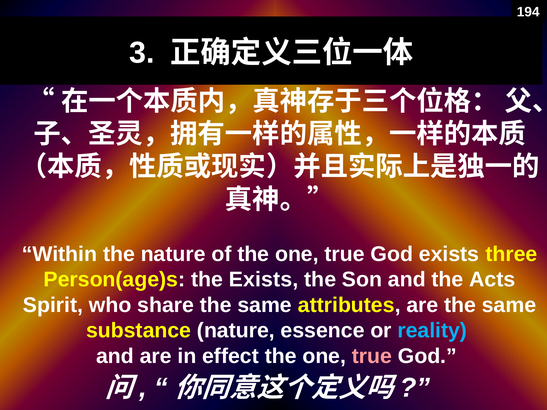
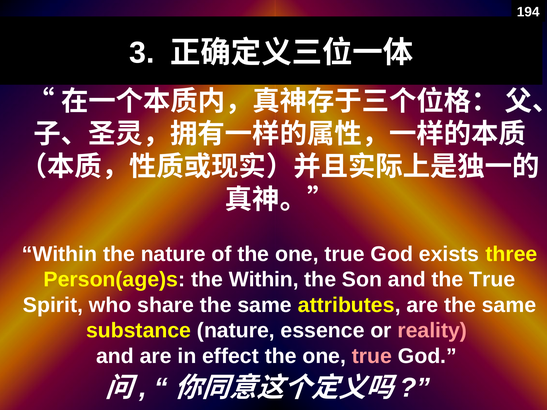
the Exists: Exists -> Within (264, 280)
the Acts: Acts -> True (492, 280)
reality colour: light blue -> pink (432, 331)
